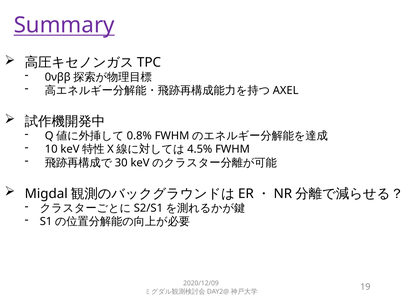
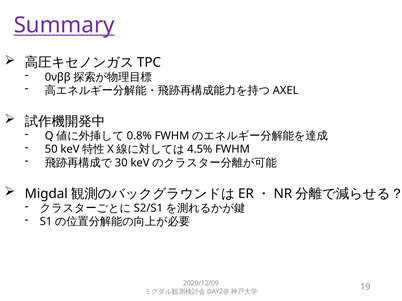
10: 10 -> 50 (51, 150)
